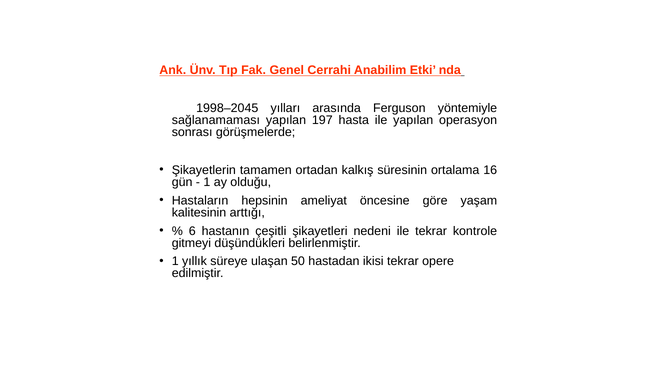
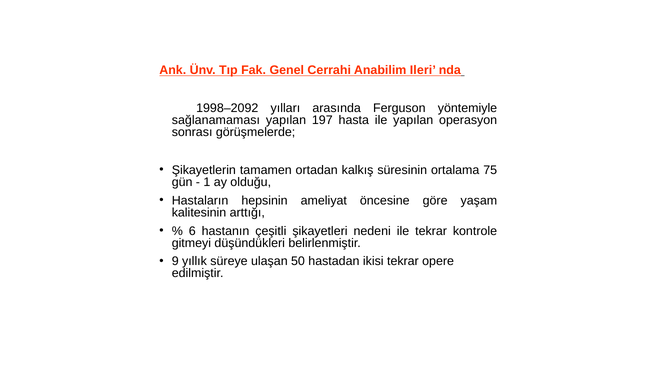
Etki: Etki -> Ileri (423, 70)
1998–2045: 1998–2045 -> 1998–2092 (227, 108)
16: 16 -> 75 (490, 170)
1: 1 -> 9 (175, 261)
